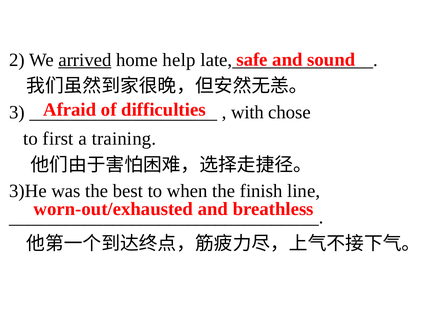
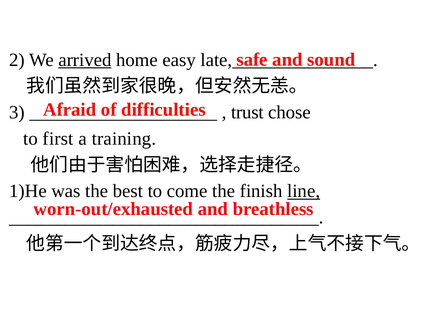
help: help -> easy (179, 60)
with: with -> trust (247, 113)
3)He: 3)He -> 1)He (28, 191)
when: when -> come (187, 191)
line underline: none -> present (304, 191)
